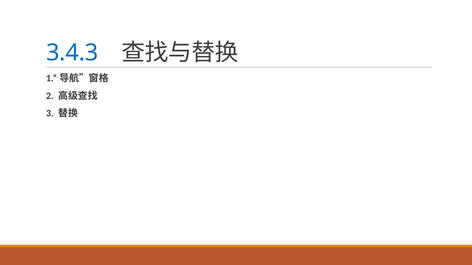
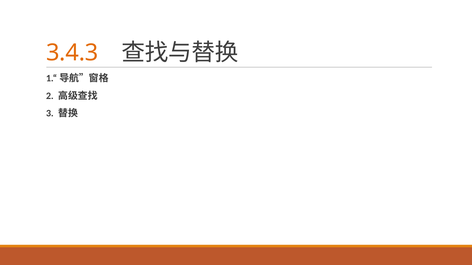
3.4.3 colour: blue -> orange (72, 53)
